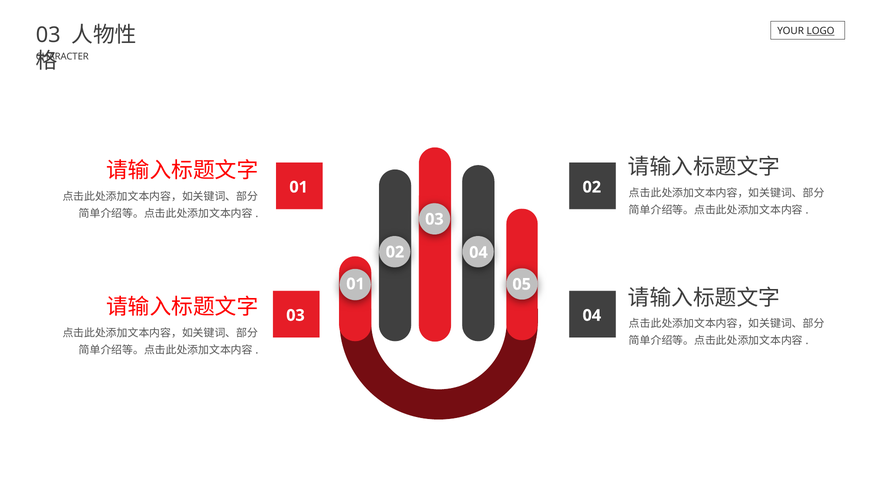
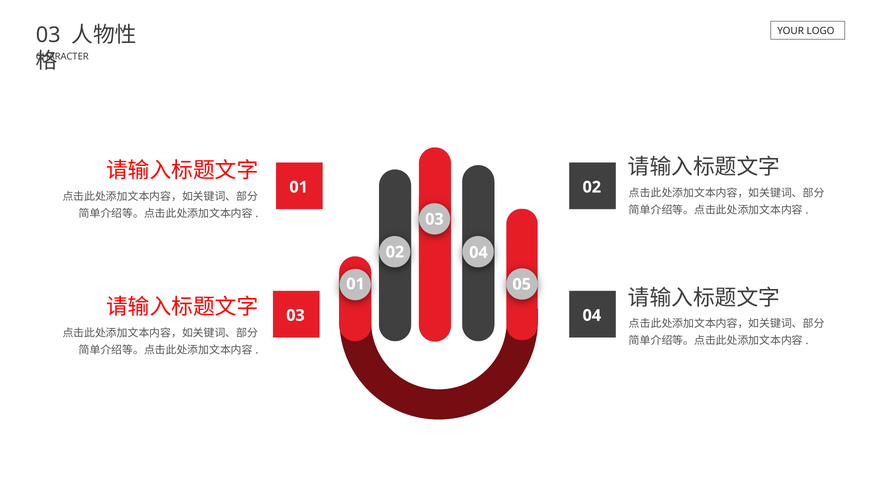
LOGO underline: present -> none (821, 31)
